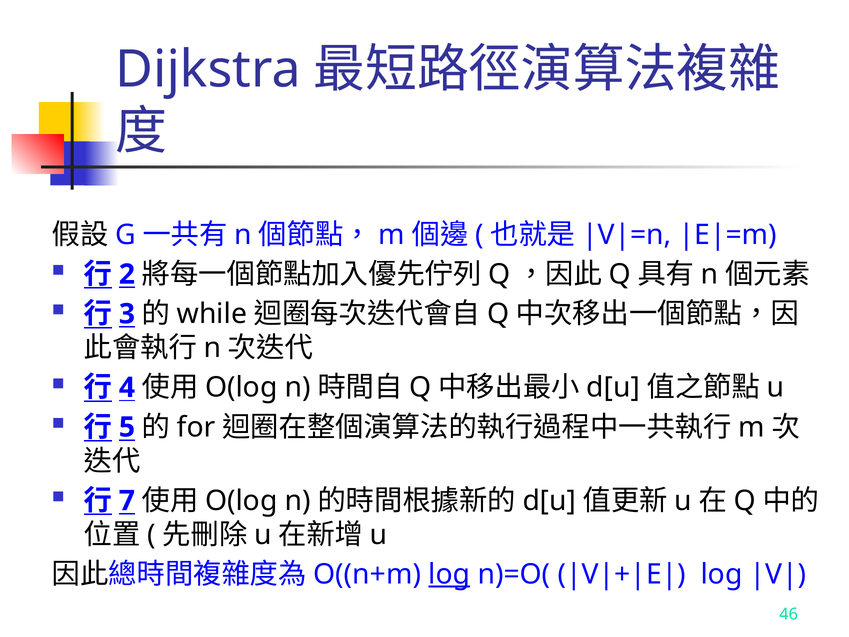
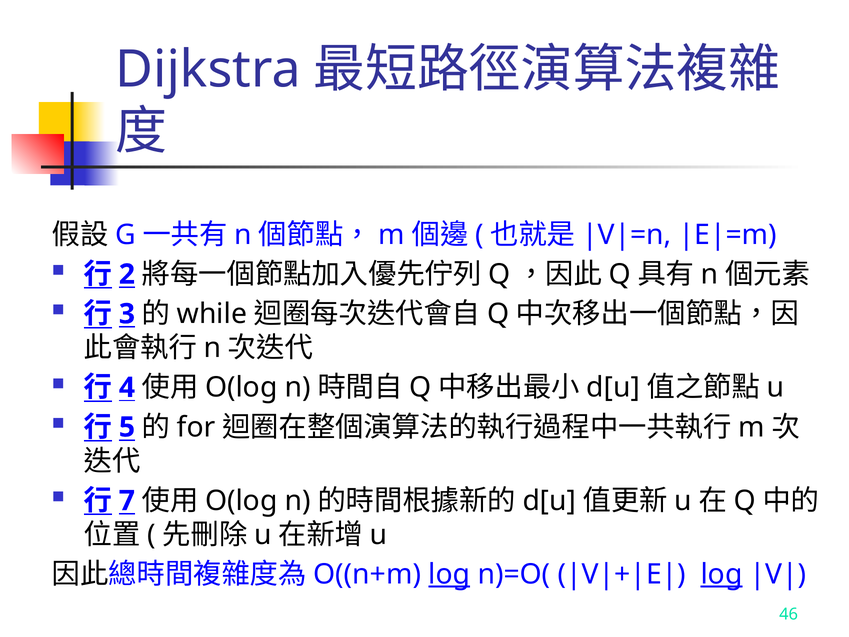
log underline: none -> present (722, 574)
